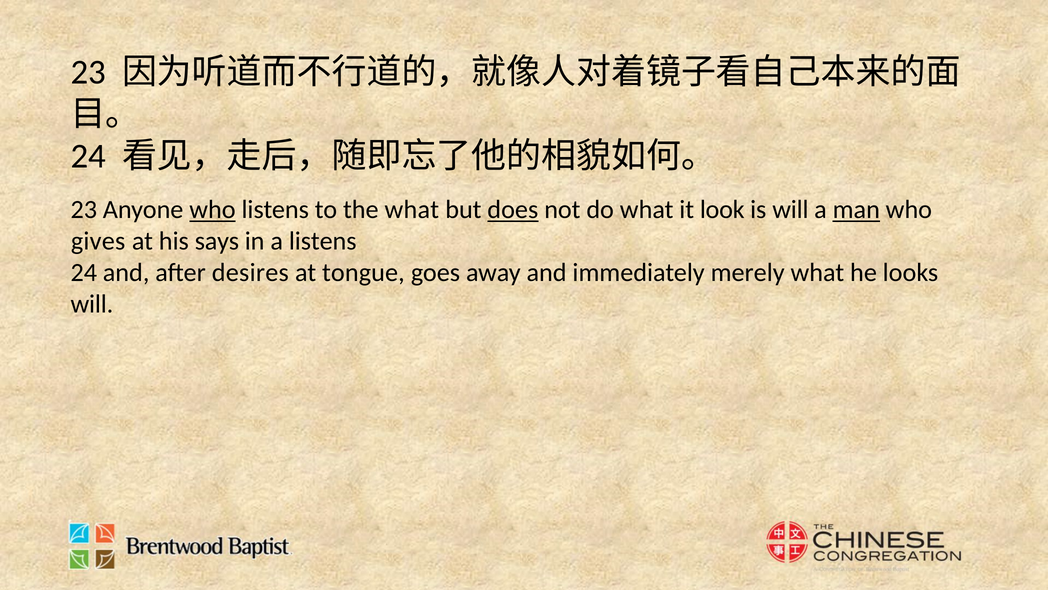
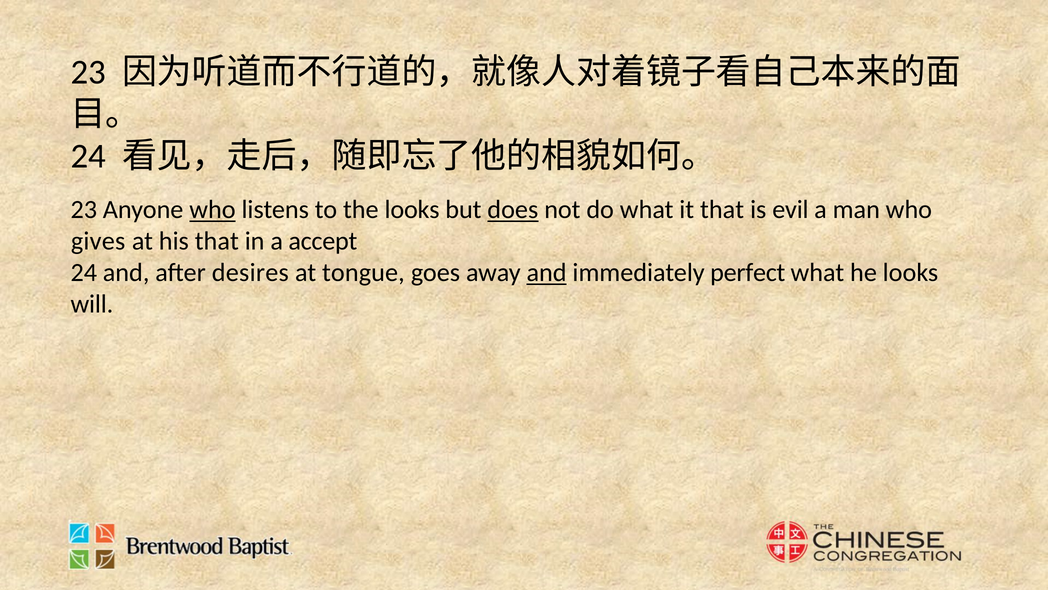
the what: what -> looks (412, 210)
it look: look -> that (722, 210)
is will: will -> evil (790, 210)
man underline: present -> none (856, 210)
his says: says -> that (217, 241)
a listens: listens -> accept (323, 241)
and underline: none -> present (547, 273)
merely: merely -> perfect (748, 273)
